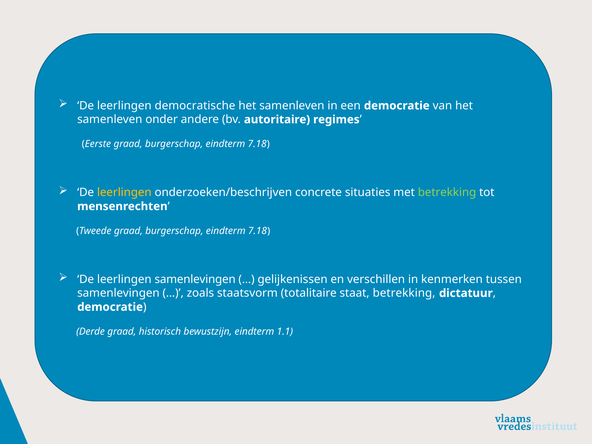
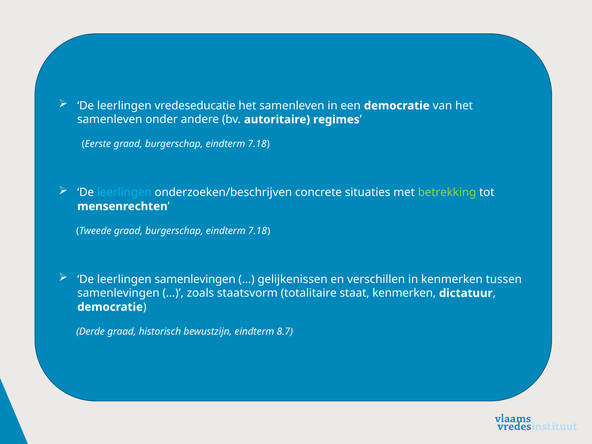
democratische: democratische -> vredeseducatie (195, 106)
leerlingen colour: yellow -> light blue (124, 193)
staat betrekking: betrekking -> kenmerken (404, 293)
1.1: 1.1 -> 8.7 (285, 332)
